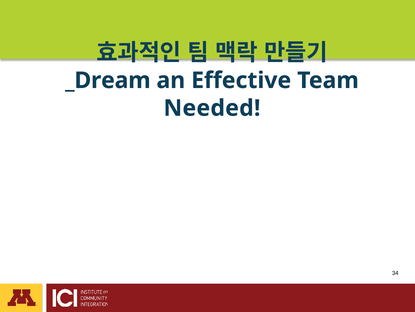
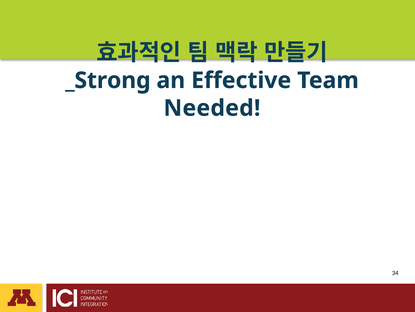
_Dream: _Dream -> _Strong (108, 80)
